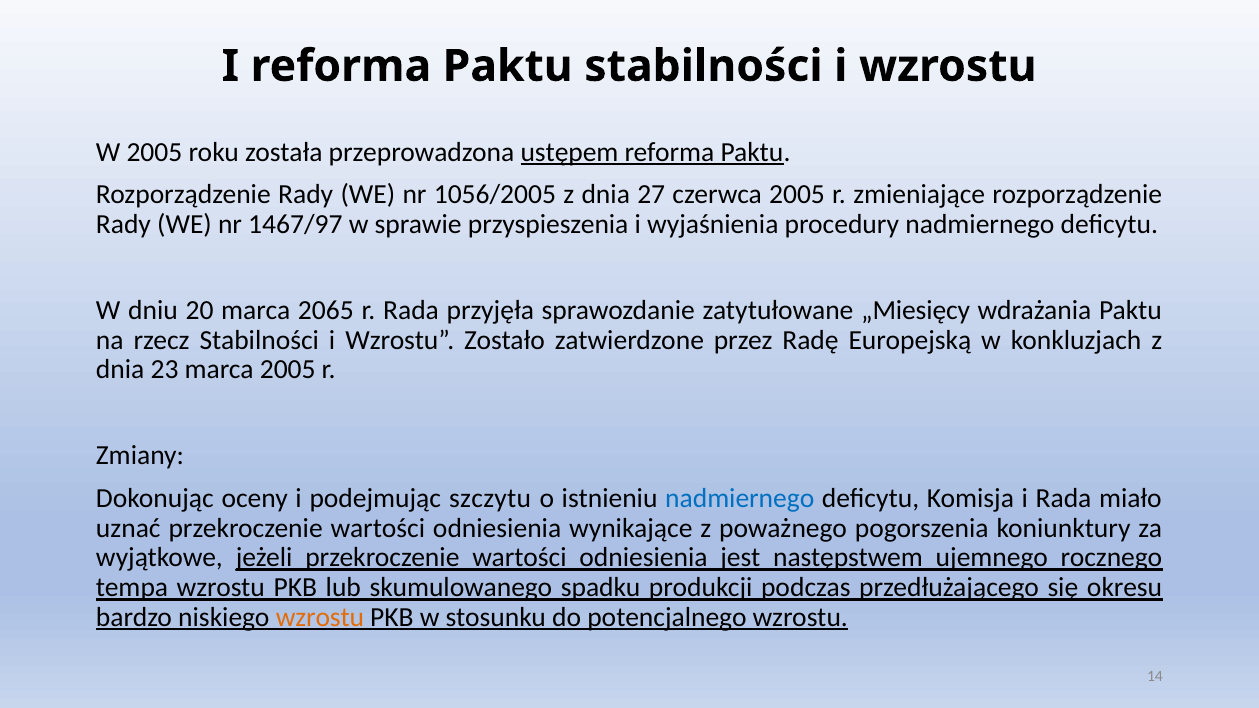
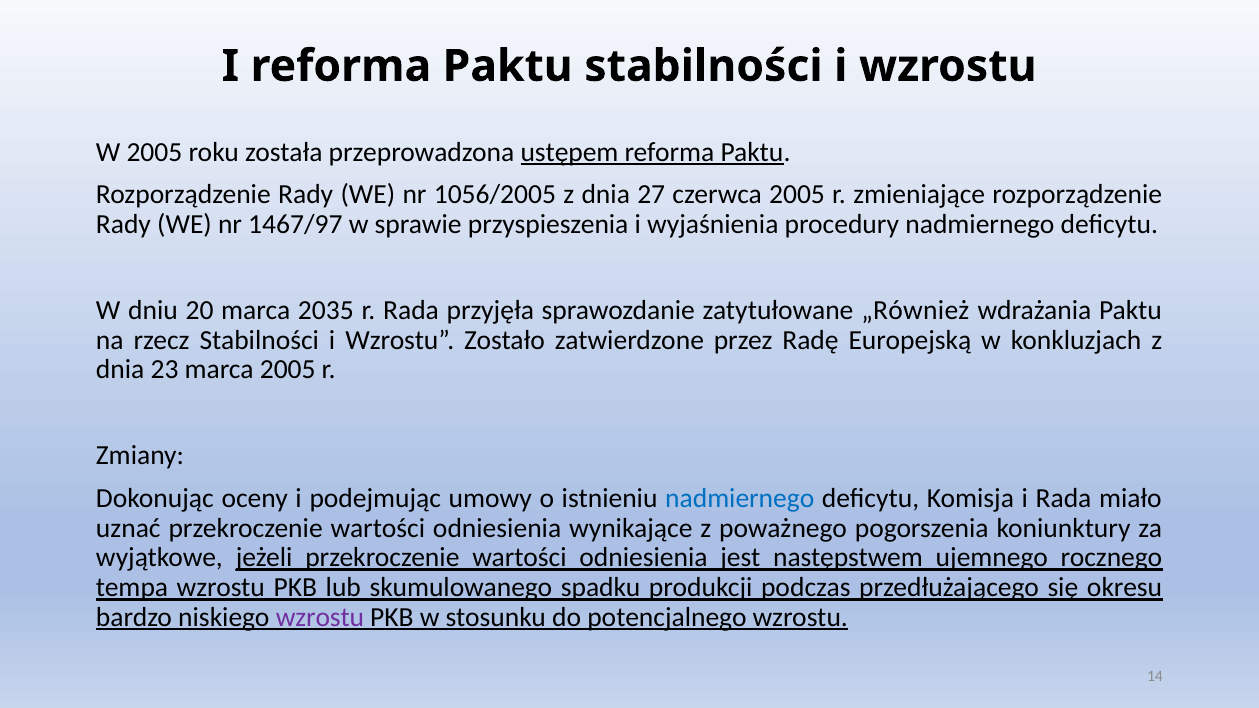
2065: 2065 -> 2035 (326, 310)
„Miesięcy: „Miesięcy -> „Również (915, 310)
szczytu: szczytu -> umowy (490, 498)
wzrostu colour: orange -> purple (320, 617)
